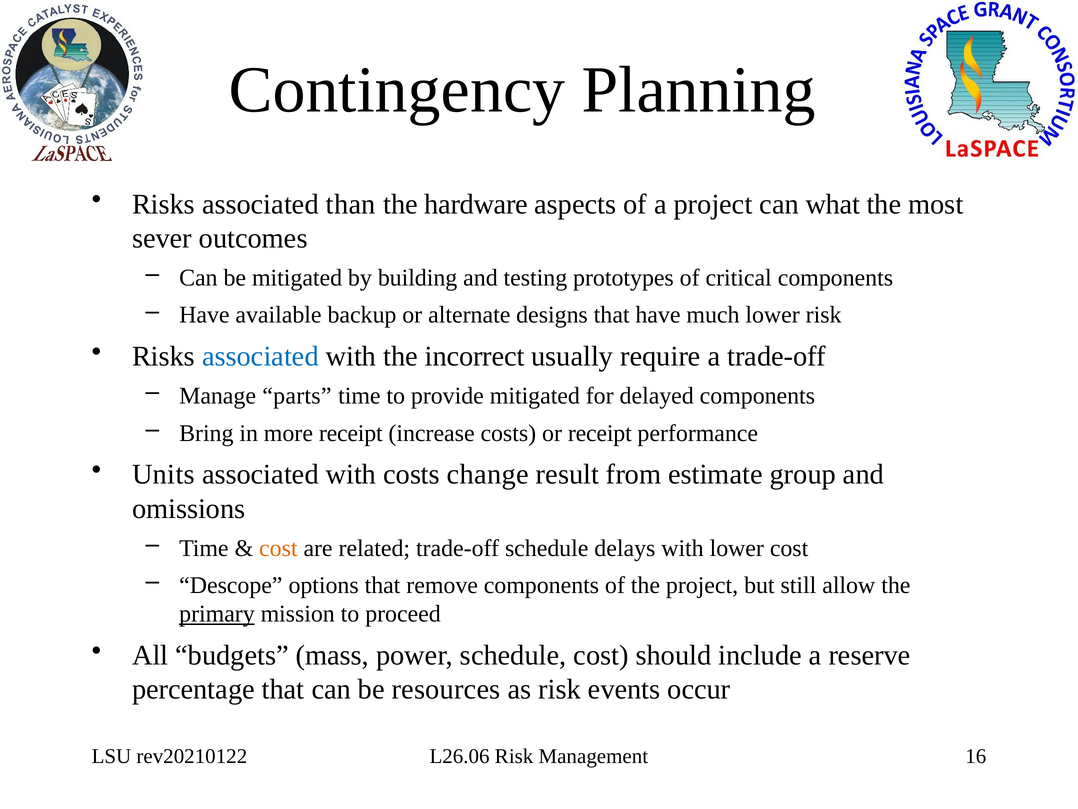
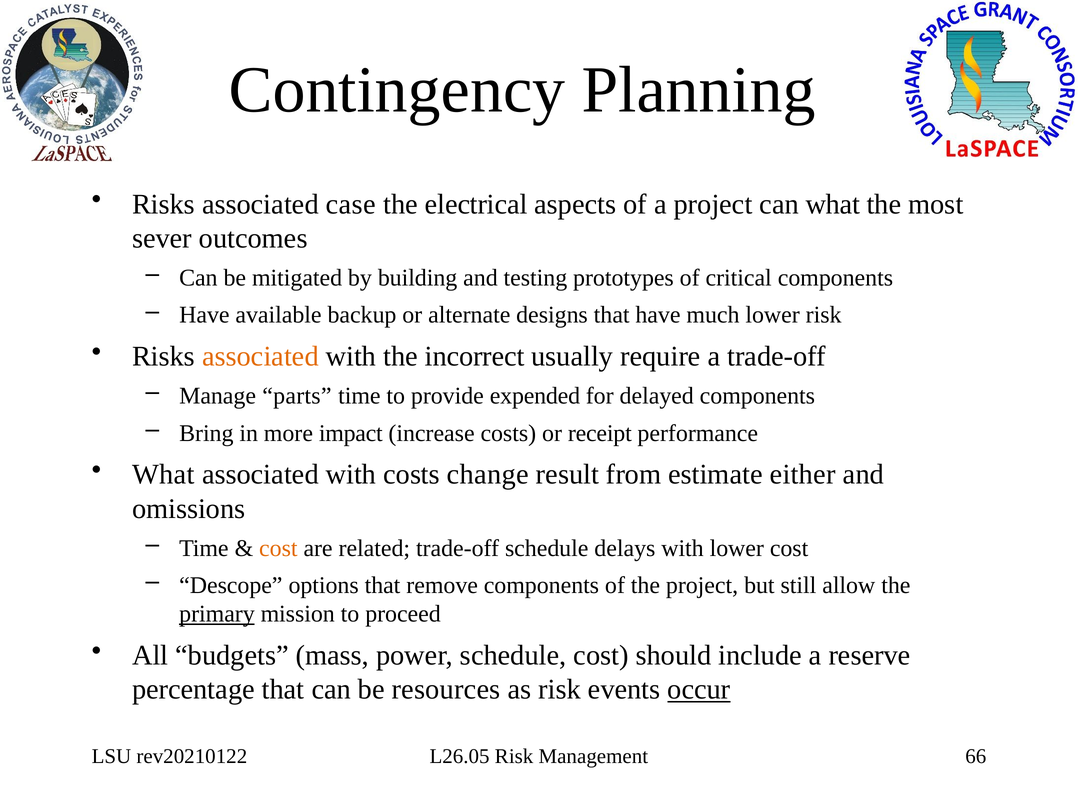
than: than -> case (351, 204)
hardware: hardware -> electrical (476, 204)
associated colour: blue -> orange (260, 356)
provide mitigated: mitigated -> expended (535, 396)
more receipt: receipt -> impact (351, 433)
Units: Units -> What (163, 474)
group: group -> either (803, 474)
occur underline: none -> present (699, 689)
L26.06: L26.06 -> L26.05 (460, 756)
16: 16 -> 66 (976, 756)
